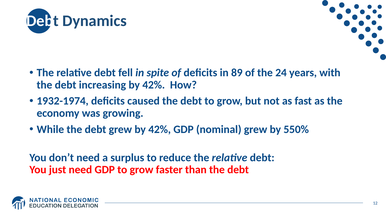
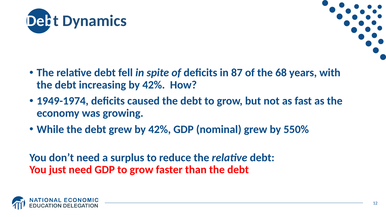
89: 89 -> 87 (237, 73)
24: 24 -> 68 (281, 73)
1932-1974: 1932-1974 -> 1949-1974 (63, 101)
